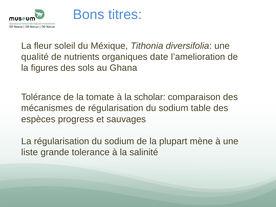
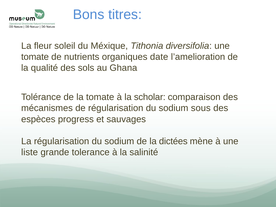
qualité: qualité -> tomate (35, 57)
figures: figures -> qualité (44, 68)
table: table -> sous (201, 108)
plupart: plupart -> dictées (173, 141)
